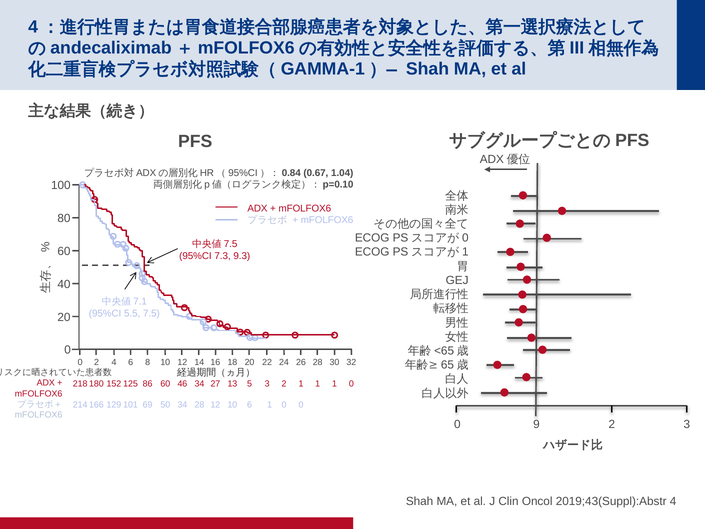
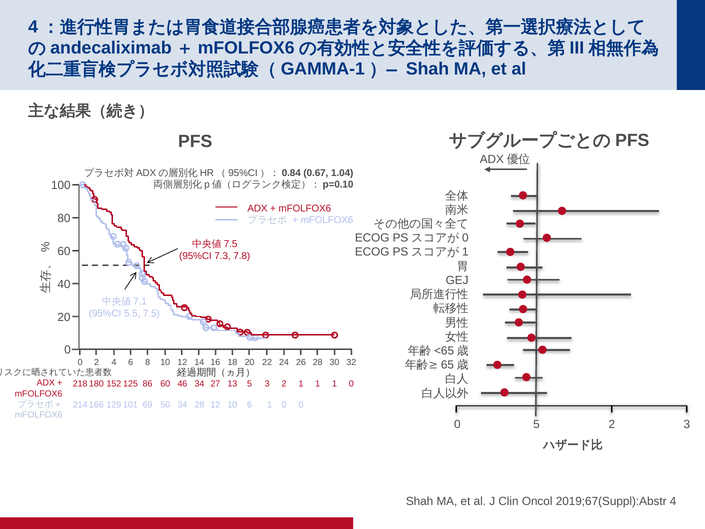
9.3: 9.3 -> 7.8 (242, 256)
0 9: 9 -> 5 (536, 424)
2019;43(Suppl):Abstr: 2019;43(Suppl):Abstr -> 2019;67(Suppl):Abstr (611, 501)
